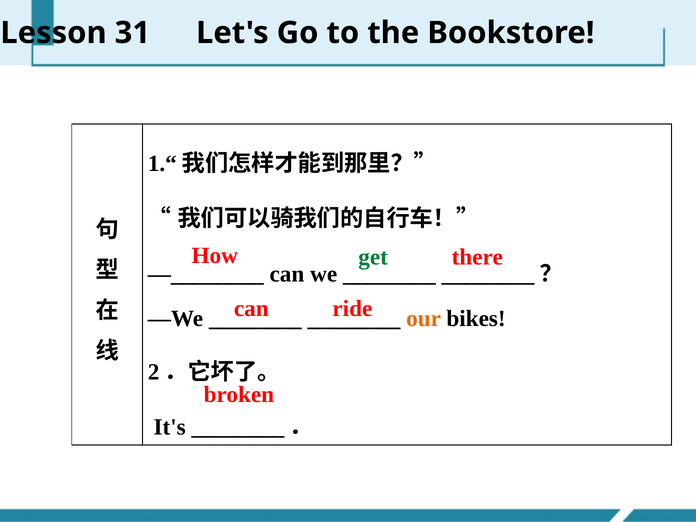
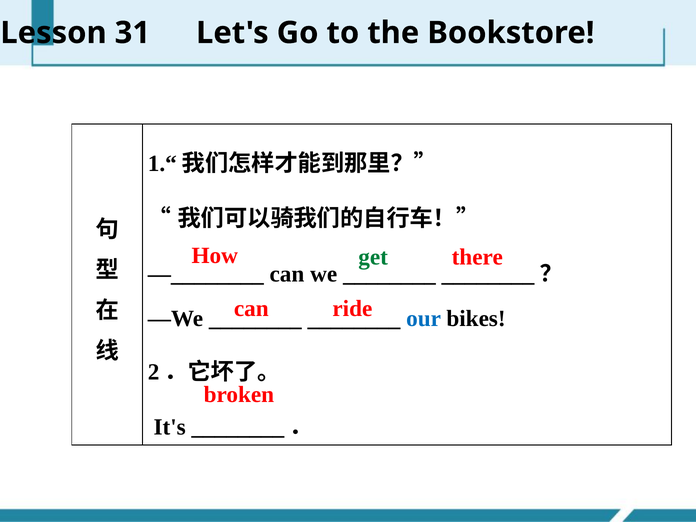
our colour: orange -> blue (424, 319)
